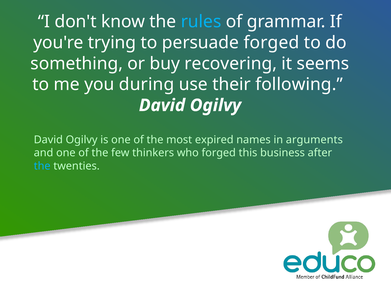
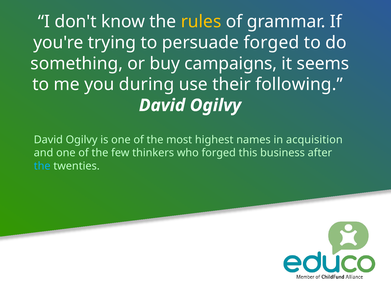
rules colour: light blue -> yellow (201, 22)
recovering: recovering -> campaigns (231, 63)
expired: expired -> highest (214, 139)
arguments: arguments -> acquisition (314, 139)
